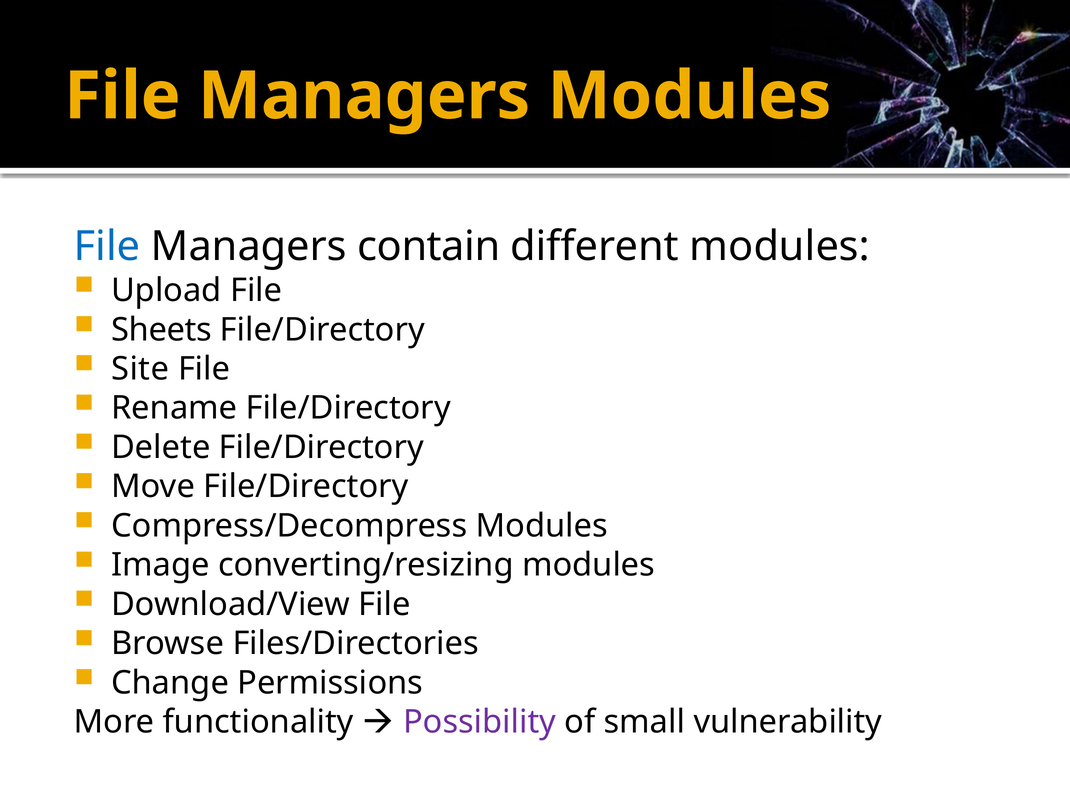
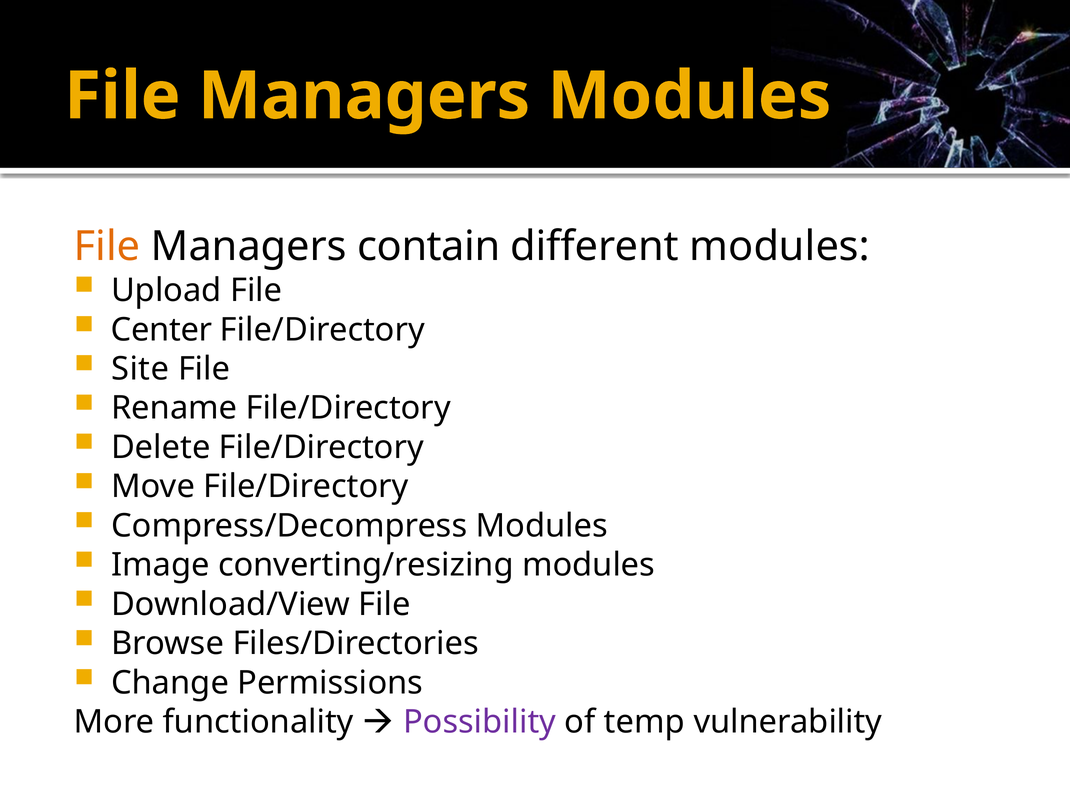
File colour: blue -> orange (107, 246)
Sheets: Sheets -> Center (162, 330)
small: small -> temp (644, 722)
